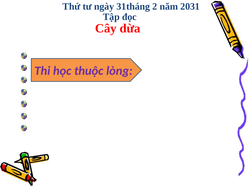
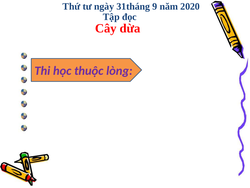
2: 2 -> 9 (155, 7)
2031: 2031 -> 2020 (190, 7)
